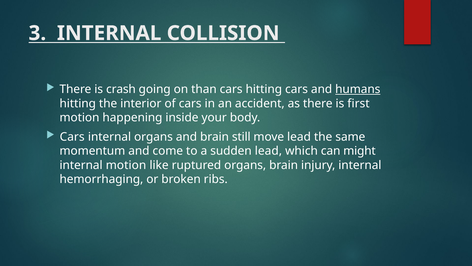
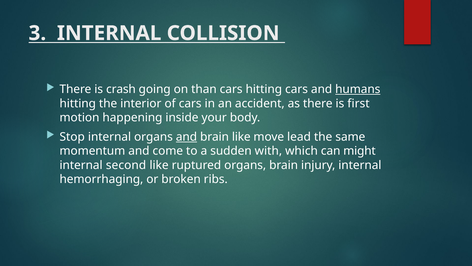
Cars: Cars -> Stop (72, 137)
and underline: none -> present (186, 137)
brain still: still -> like (241, 137)
sudden lead: lead -> with (268, 151)
internal motion: motion -> second (126, 165)
